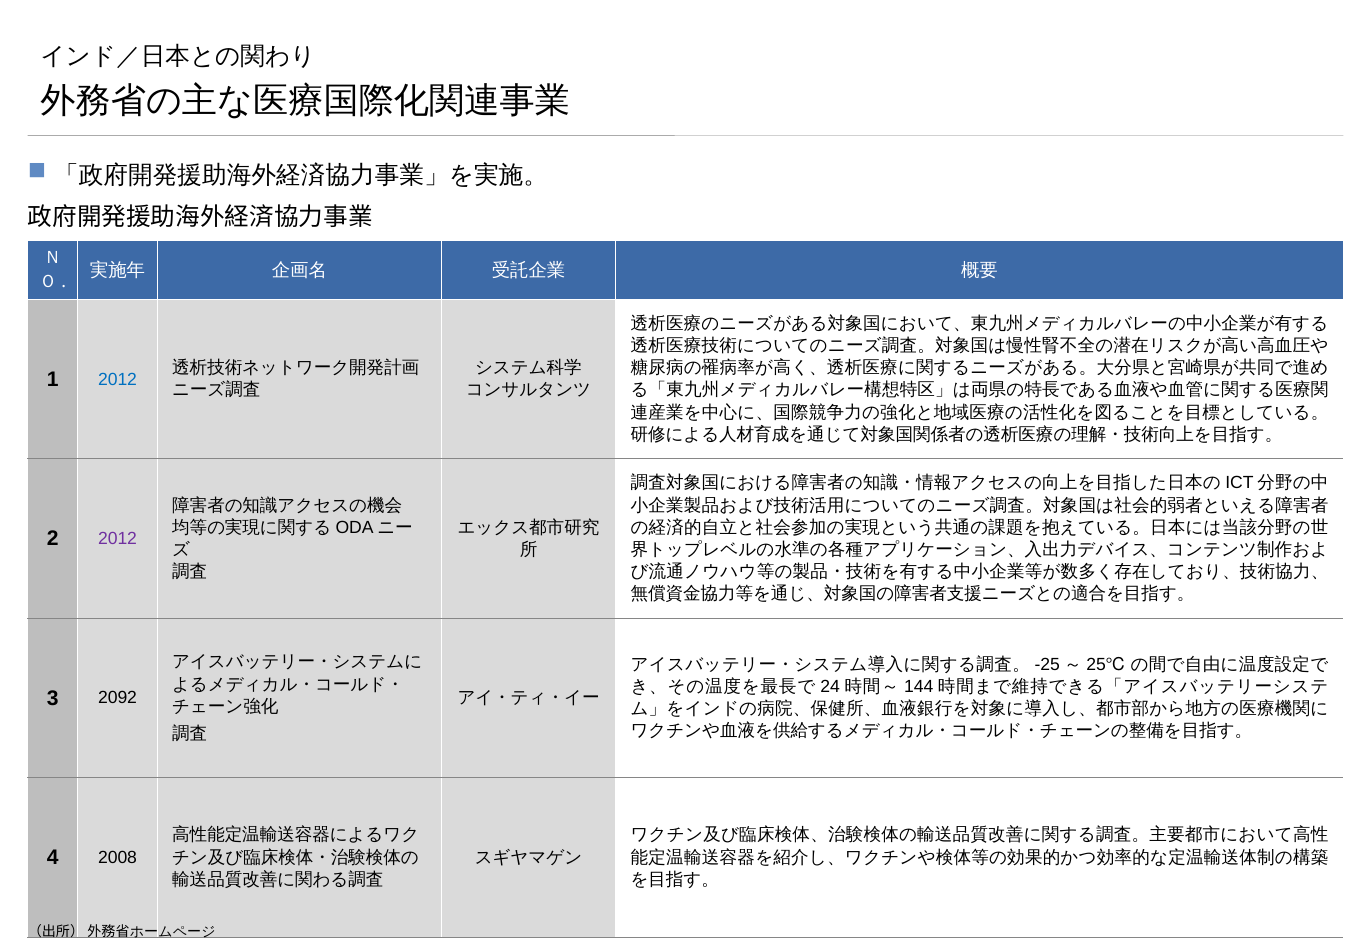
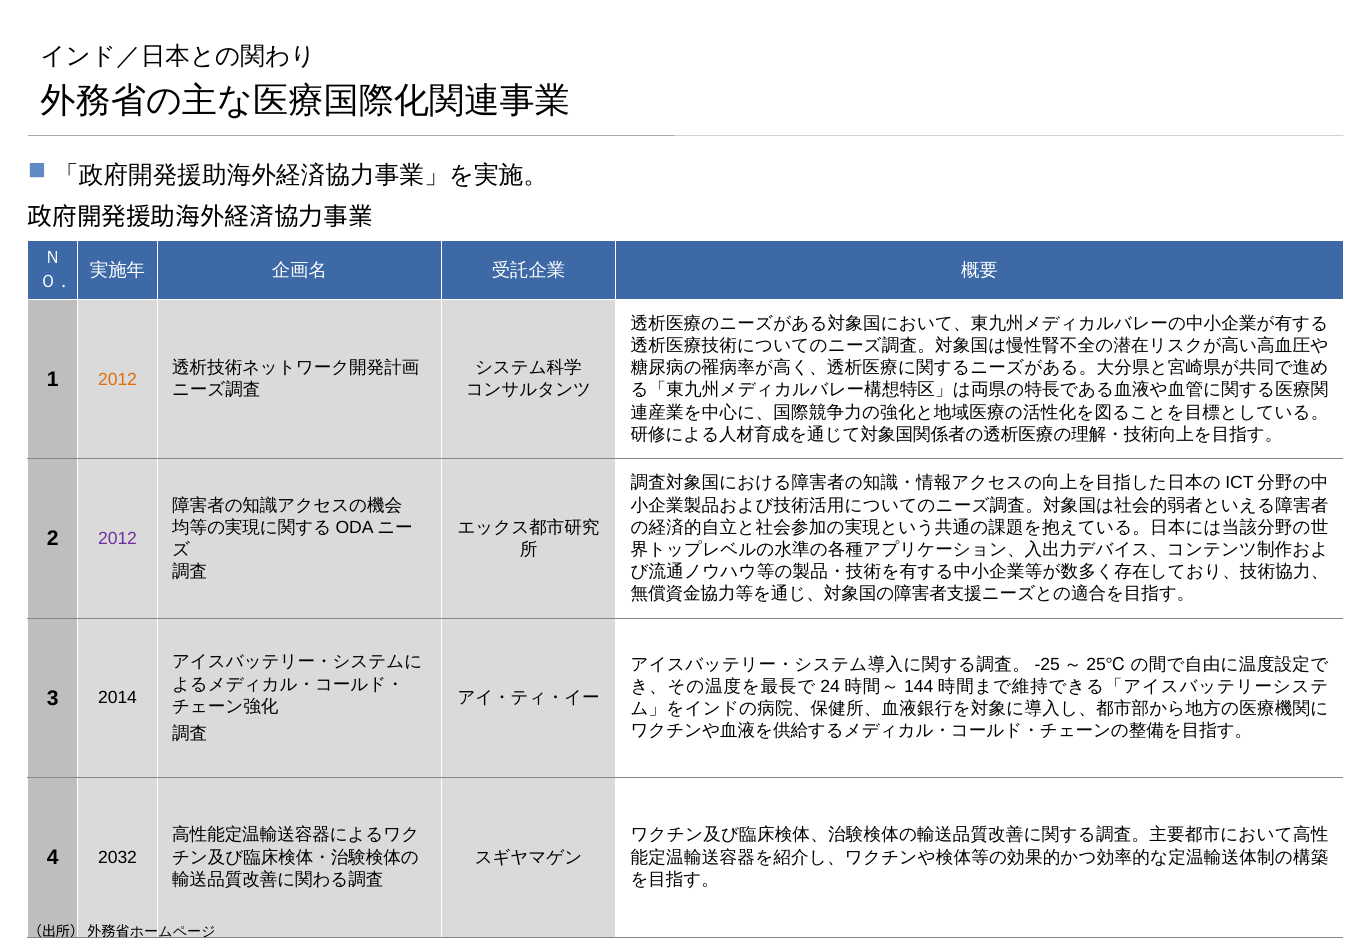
2012 colour: blue -> orange (118, 379)
2092: 2092 -> 2014 (118, 698)
2008: 2008 -> 2032 (118, 858)
